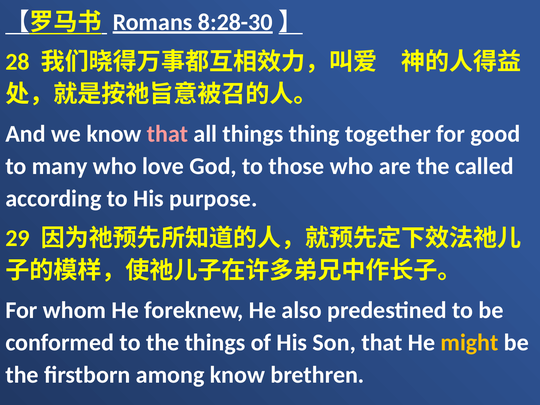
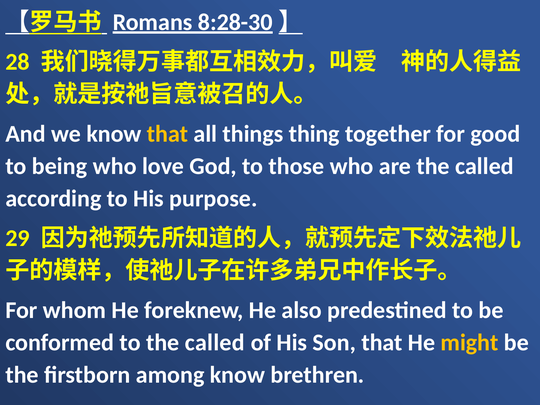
that colour: pink -> yellow (168, 134)
many: many -> being (60, 166)
to the things: things -> called (215, 343)
